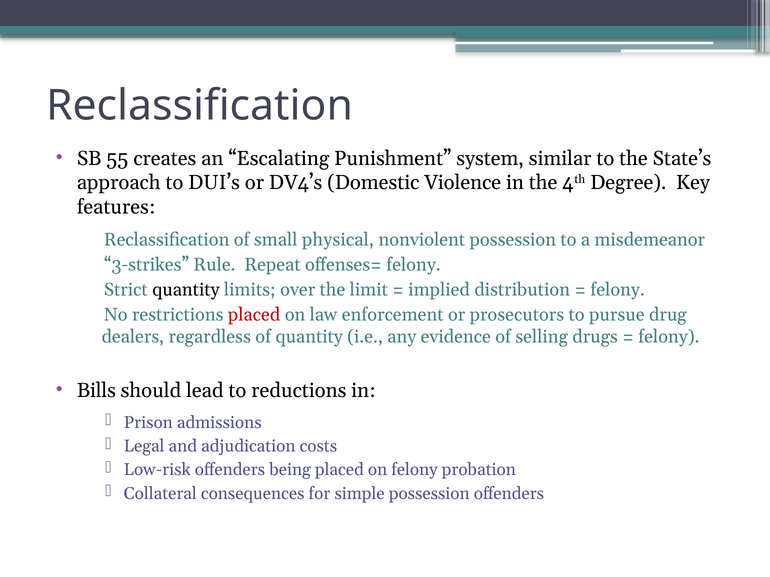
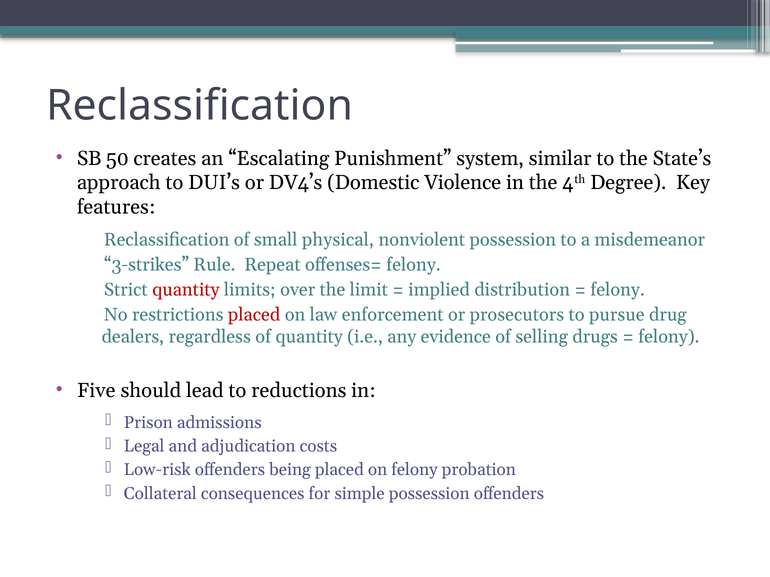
55: 55 -> 50 (118, 159)
quantity colour: black -> red (186, 290)
Bills: Bills -> Five (96, 391)
